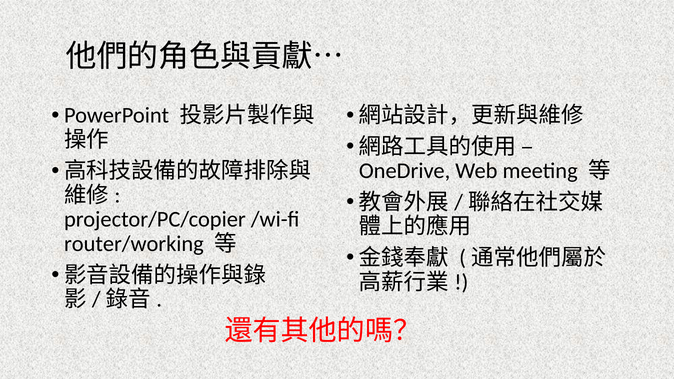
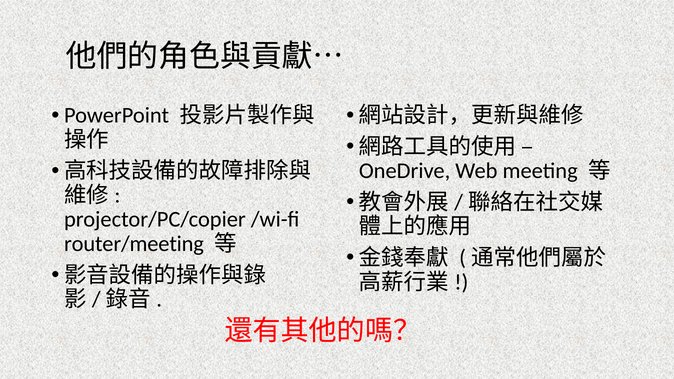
router/working: router/working -> router/meeting (134, 244)
